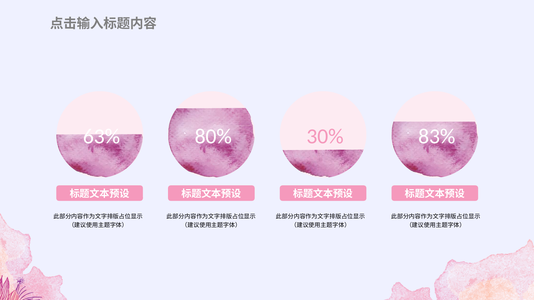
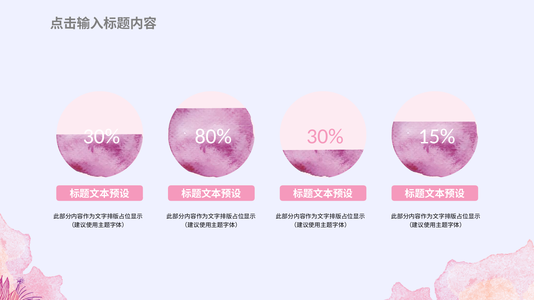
63%: 63% -> 30% (101, 136)
83%: 83% -> 15% (437, 136)
